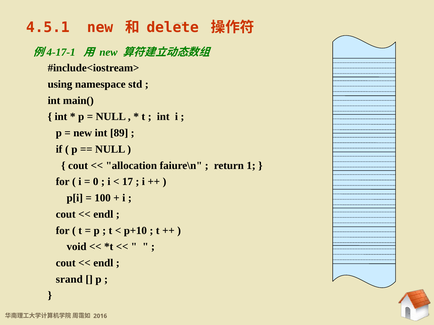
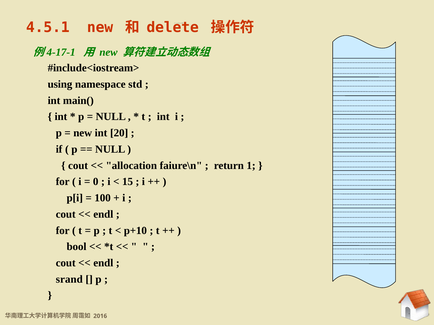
89: 89 -> 20 (119, 133)
17: 17 -> 15 (128, 182)
void: void -> bool (77, 247)
